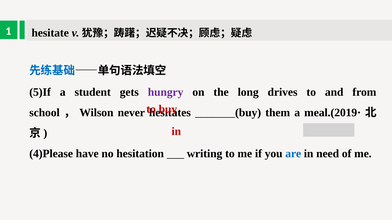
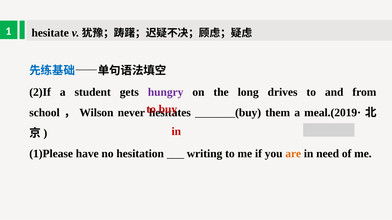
5)If: 5)If -> 2)If (40, 92)
4)Please: 4)Please -> 1)Please (51, 154)
are colour: blue -> orange (293, 154)
